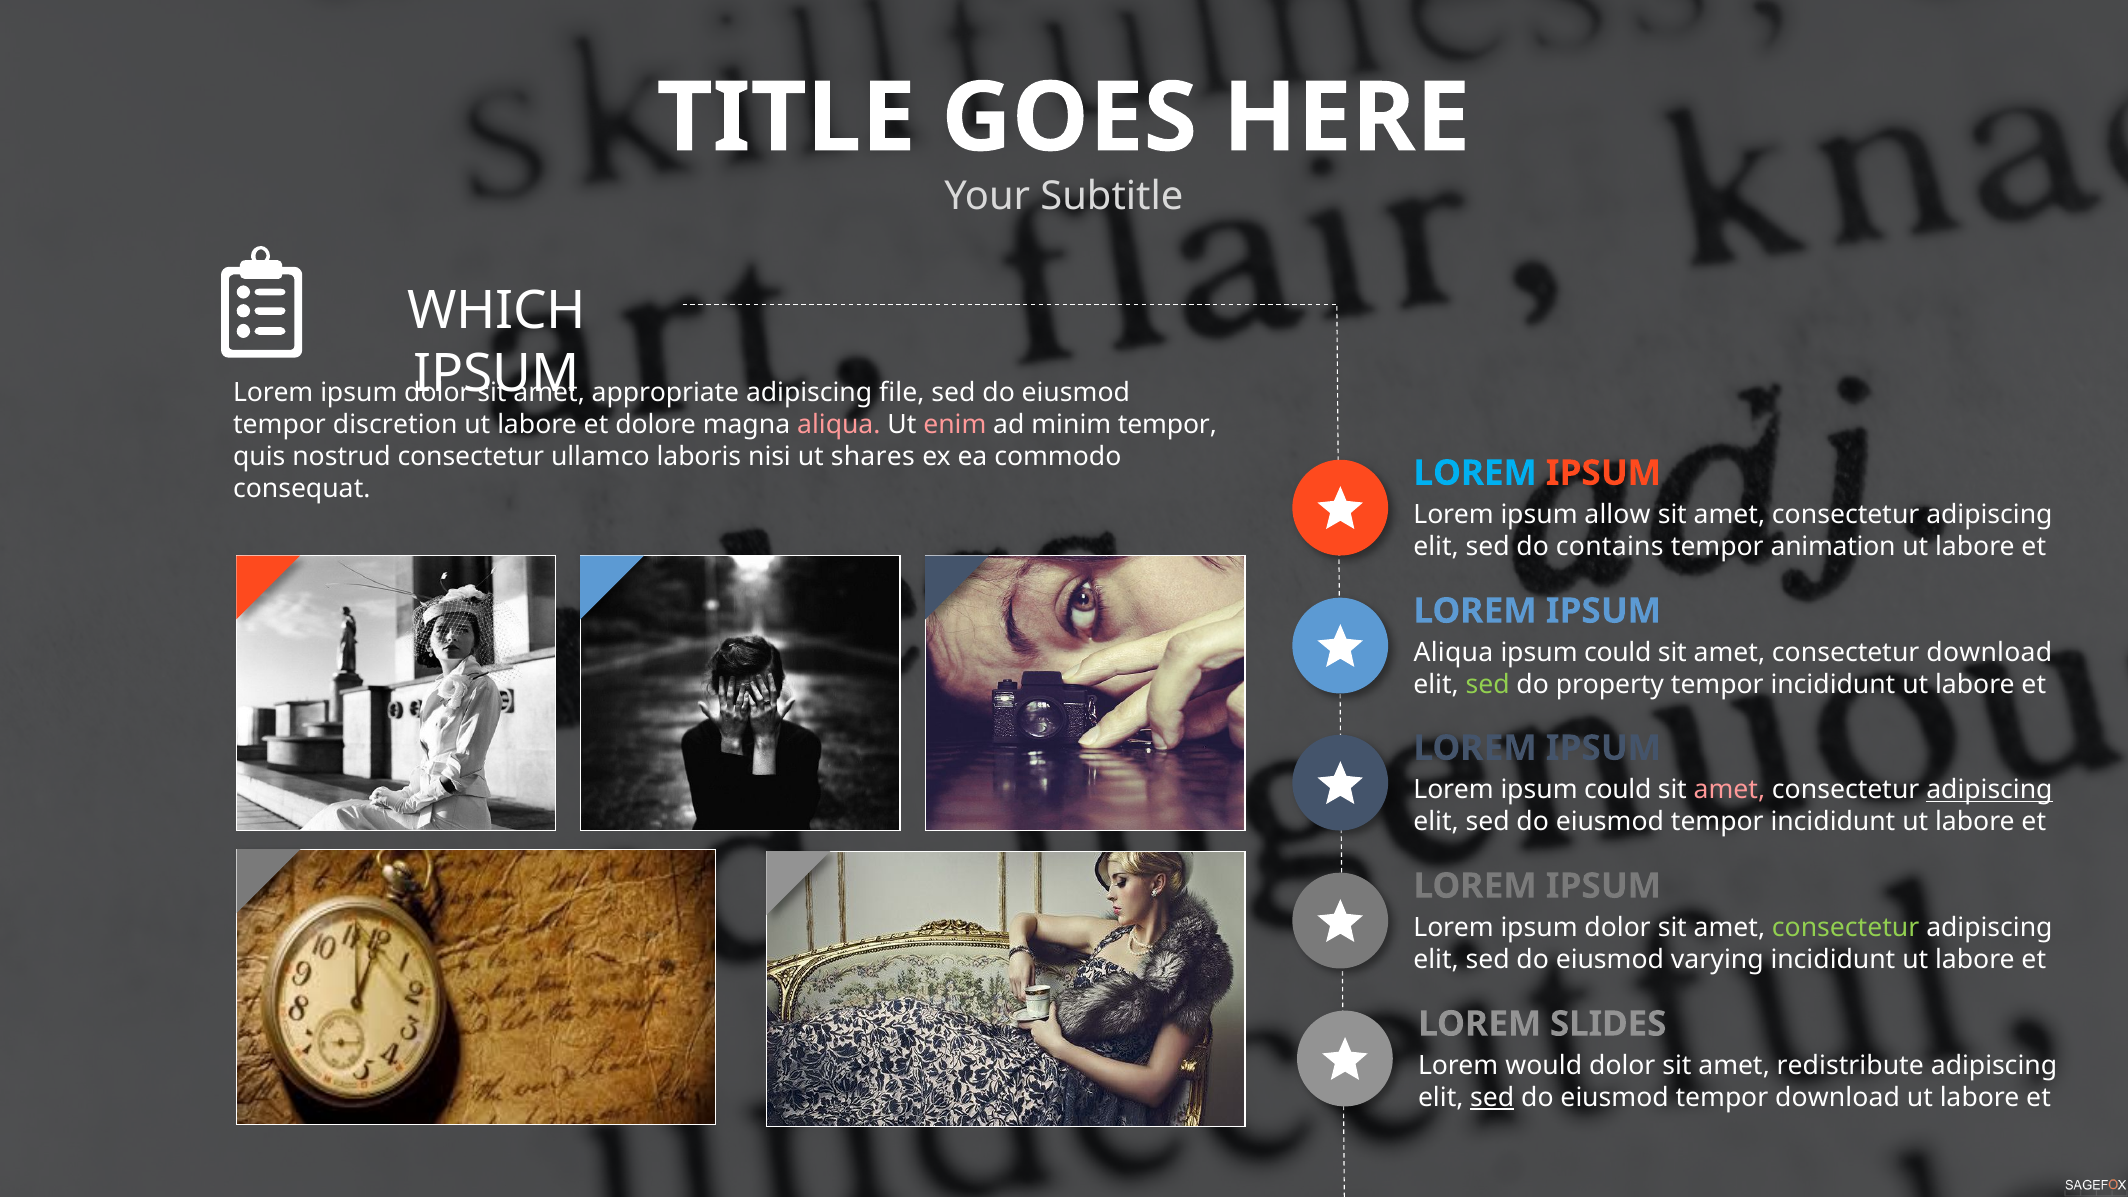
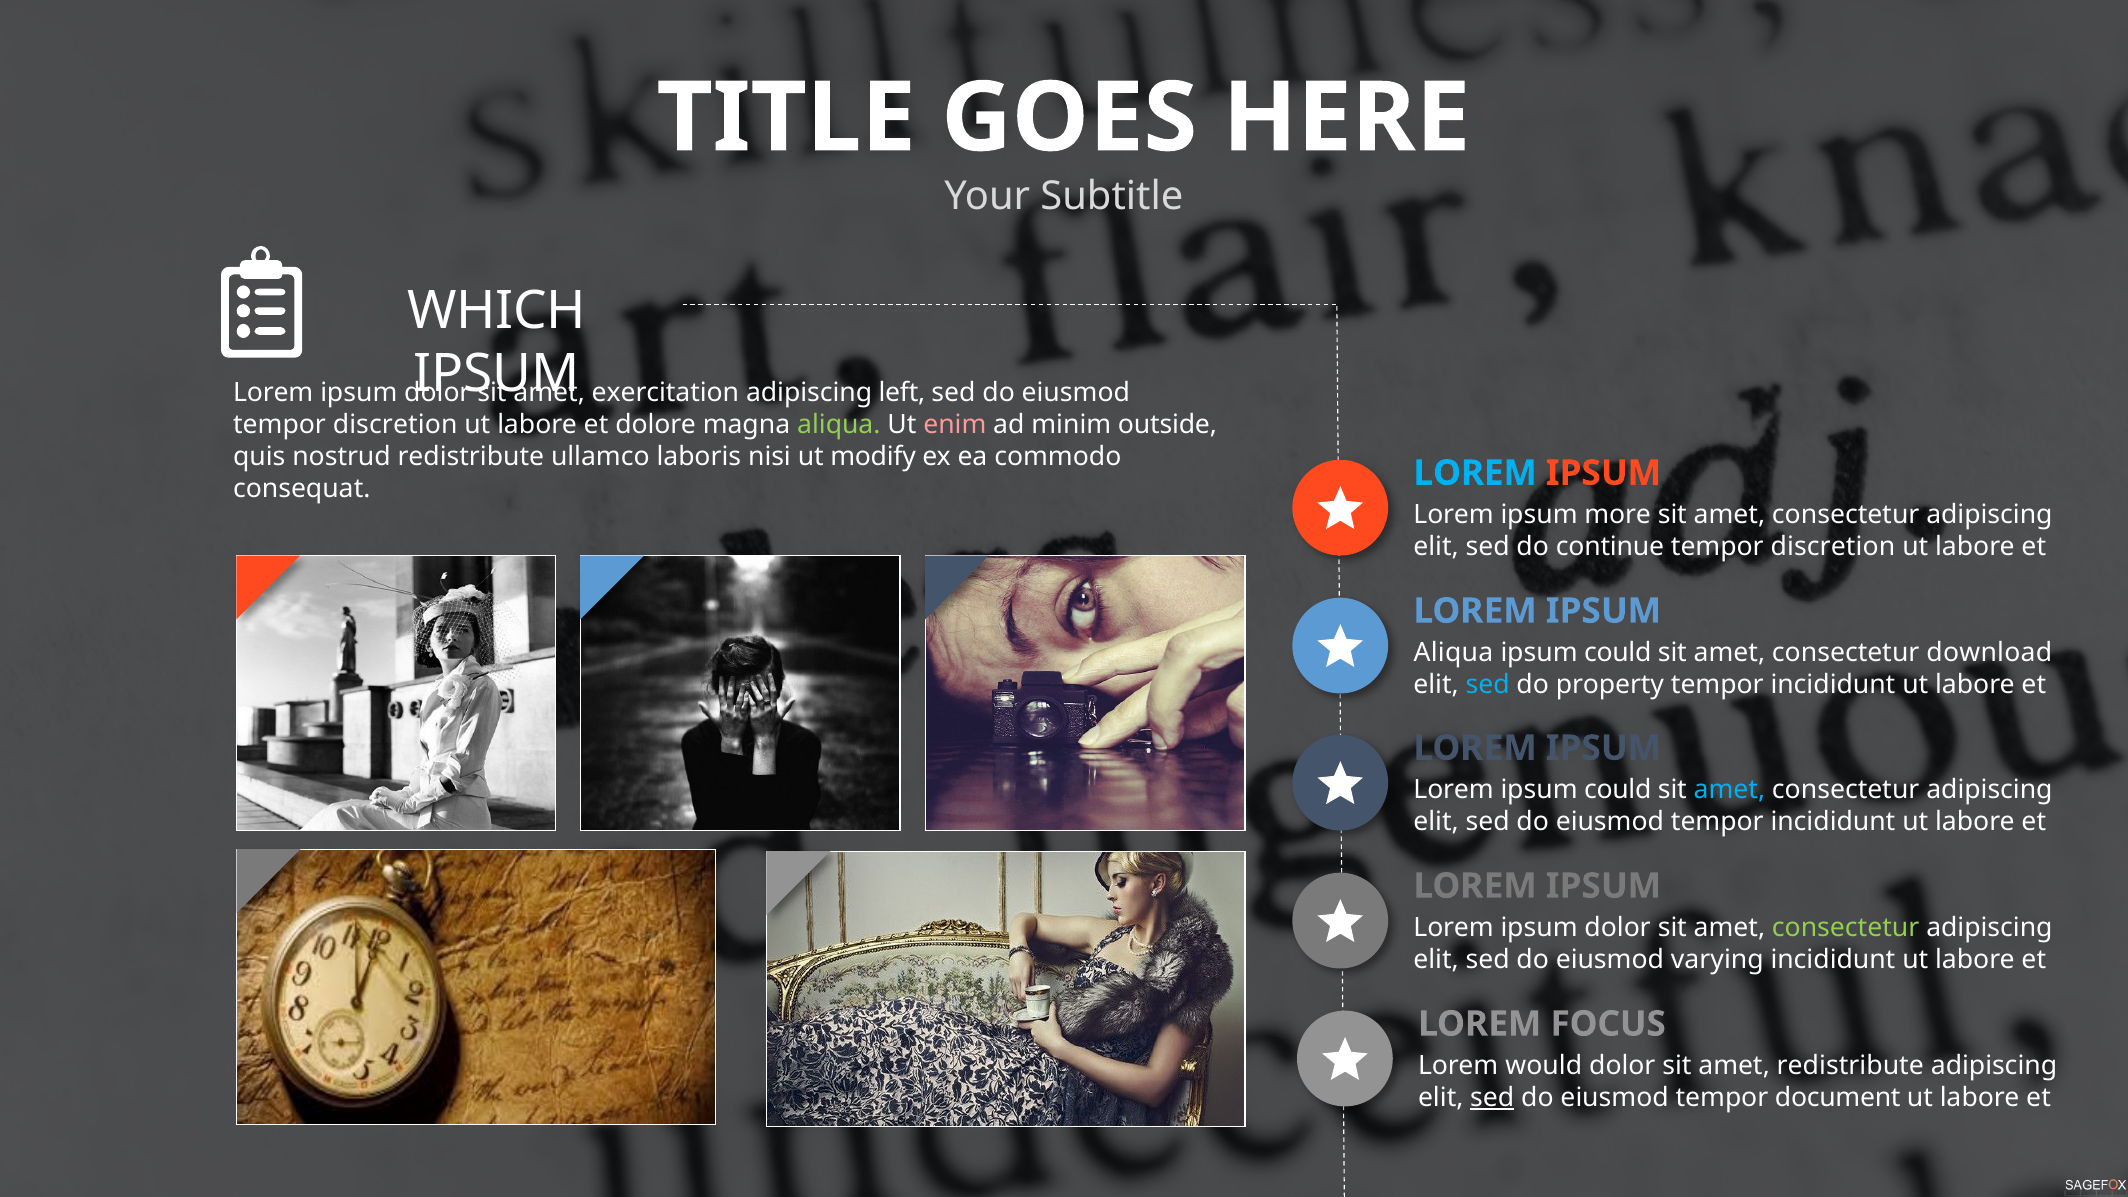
appropriate: appropriate -> exercitation (665, 393)
file: file -> left (902, 393)
aliqua colour: pink -> light green (839, 425)
minim tempor: tempor -> outside (1167, 425)
nostrud consectetur: consectetur -> redistribute (471, 456)
shares: shares -> modify (873, 456)
allow: allow -> more (1618, 515)
contains: contains -> continue (1610, 547)
animation: animation -> discretion (1833, 547)
sed colour: light green -> light blue (1488, 685)
amet colour: pink -> light blue (1729, 790)
adipiscing underline: present -> none (1989, 790)
SLIDES: SLIDES -> FOCUS (1608, 1024)
tempor download: download -> document (1838, 1098)
